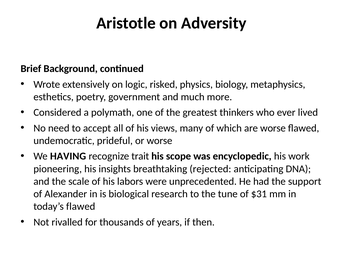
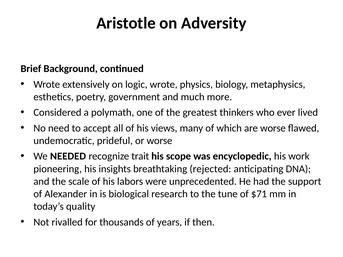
logic risked: risked -> wrote (164, 84)
HAVING: HAVING -> NEEDED (68, 156)
$31: $31 -> $71 (259, 194)
today’s flawed: flawed -> quality (81, 207)
